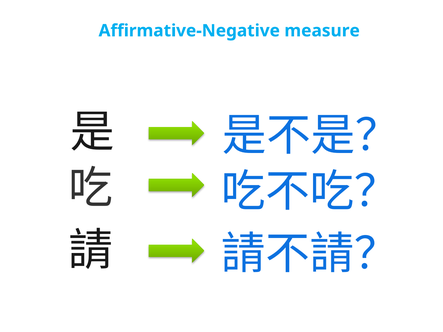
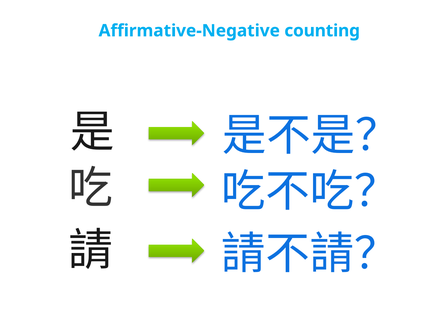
measure: measure -> counting (322, 31)
